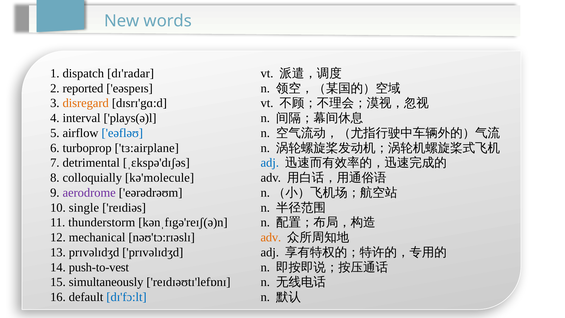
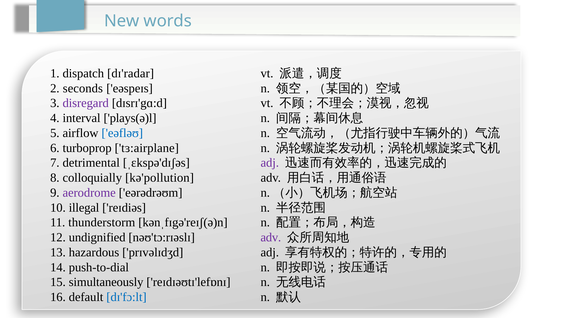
reported: reported -> seconds (83, 88)
disregard colour: orange -> purple (86, 103)
adj colour: blue -> purple (270, 163)
kə'molecule: kə'molecule -> kə'pollution (160, 178)
single: single -> illegal (84, 208)
mechanical: mechanical -> undignified (97, 237)
adv colour: orange -> purple (271, 237)
13 prɪvəlɪdʒd: prɪvəlɪdʒd -> hazardous (94, 252)
push-to-vest: push-to-vest -> push-to-dial (99, 267)
